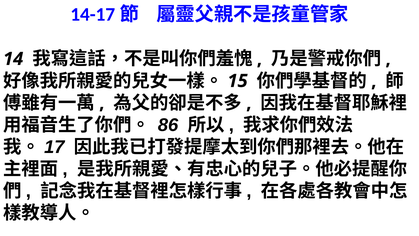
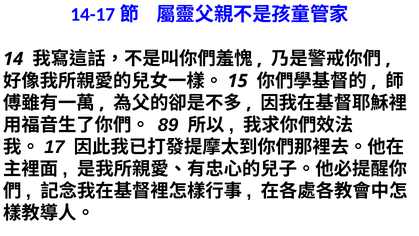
86: 86 -> 89 (168, 125)
